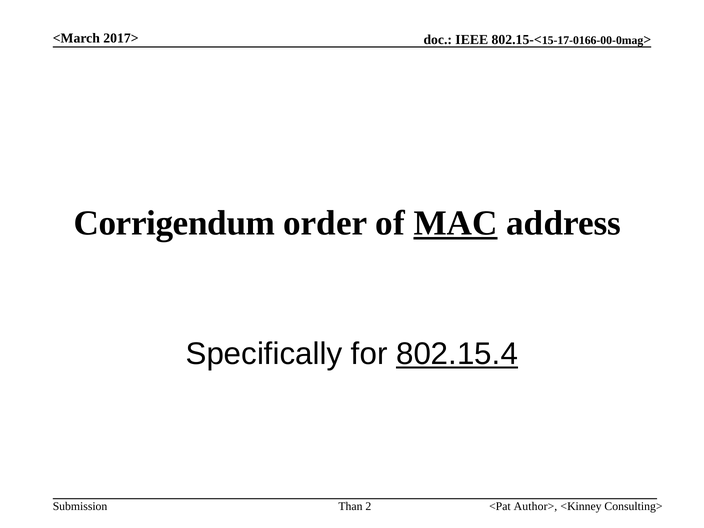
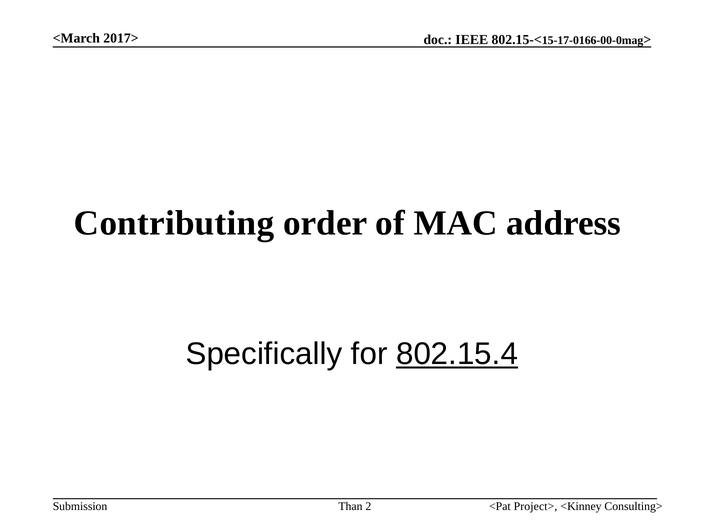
Corrigendum: Corrigendum -> Contributing (174, 223)
MAC underline: present -> none (456, 223)
Author>: Author> -> Project> (536, 506)
